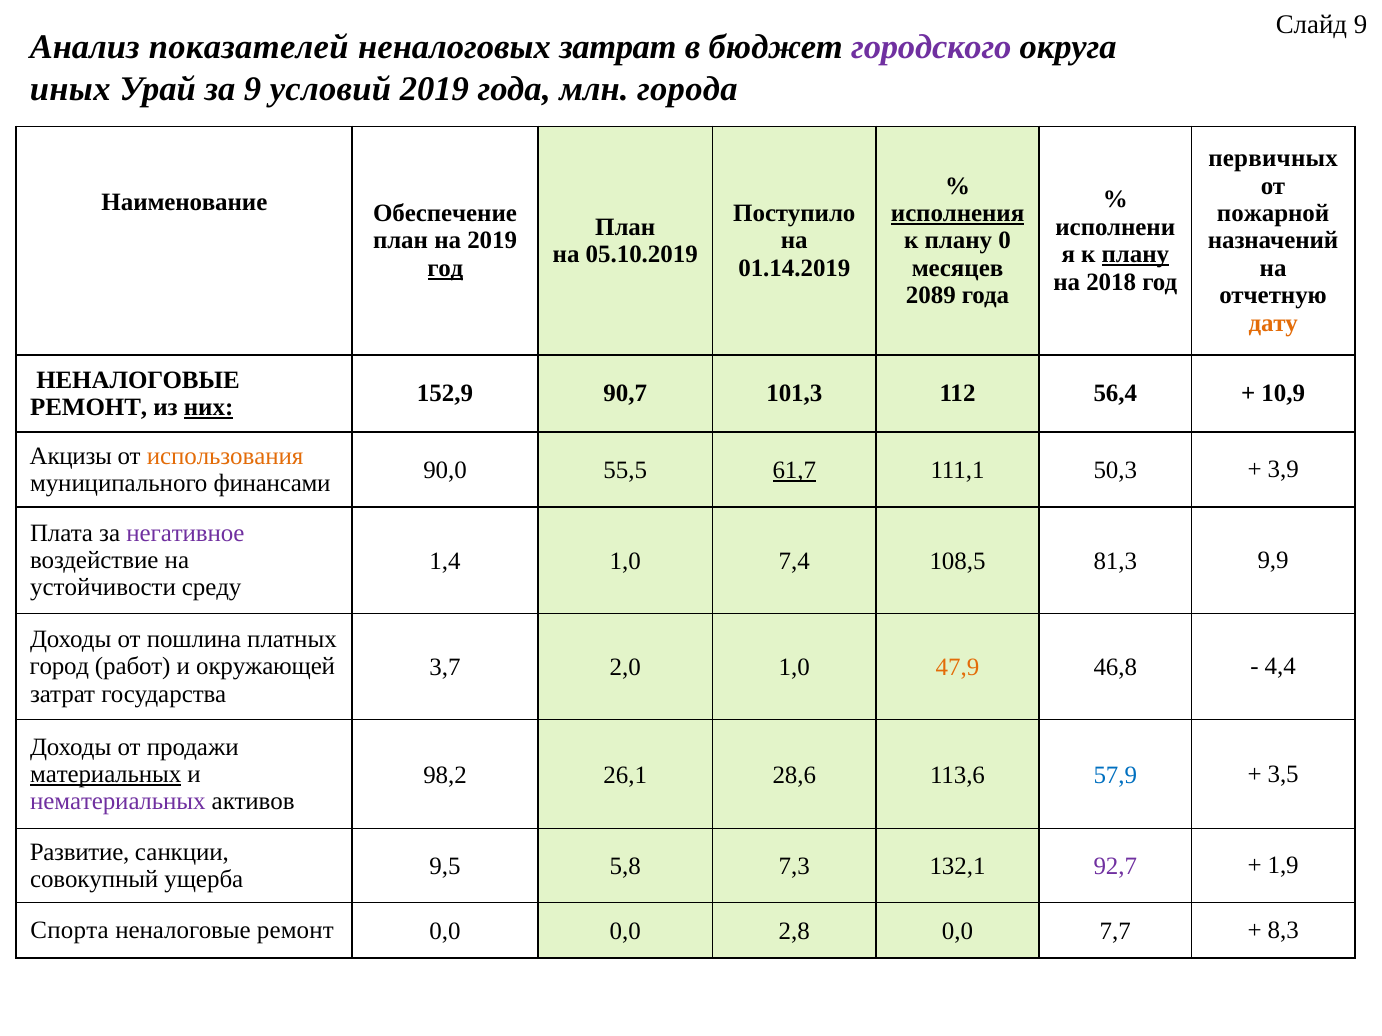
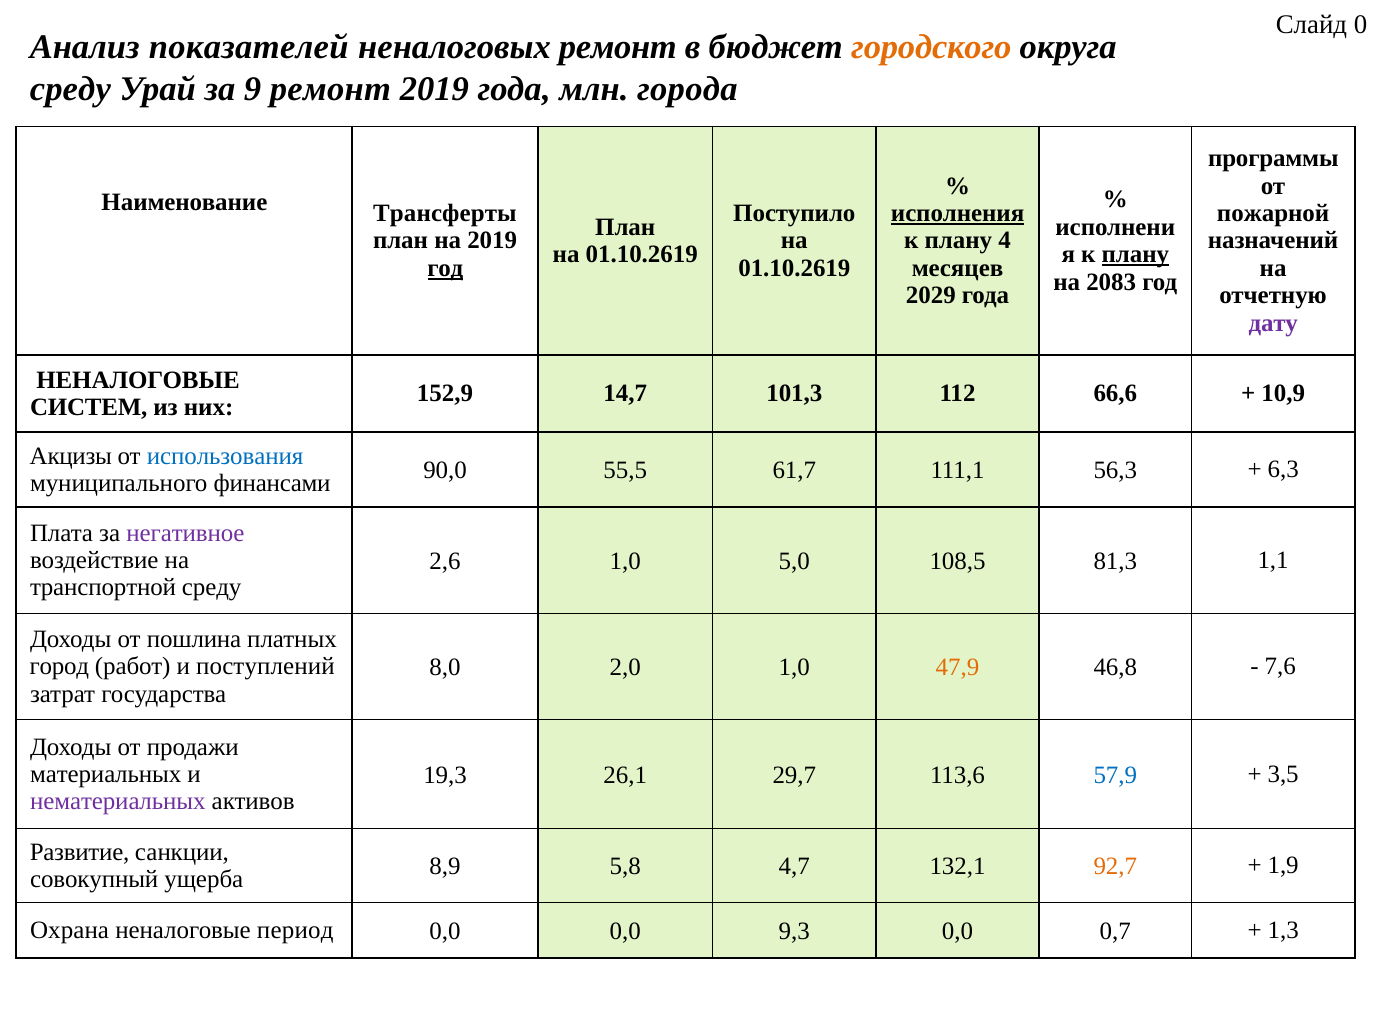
Слайд 9: 9 -> 0 (1360, 25)
неналоговых затрат: затрат -> ремонт (618, 48)
городского colour: purple -> orange (931, 48)
иных: иных -> среду (70, 89)
9 условий: условий -> ремонт (330, 89)
первичных: первичных -> программы (1273, 159)
Обеспечение: Обеспечение -> Трансферты (445, 213)
0: 0 -> 4 (1005, 241)
05.10.2019: 05.10.2019 -> 01.10.2619 (642, 255)
01.14.2019: 01.14.2019 -> 01.10.2619 (794, 268)
2018: 2018 -> 2083 (1111, 282)
2089: 2089 -> 2029 (931, 296)
дату colour: orange -> purple (1273, 323)
90,7: 90,7 -> 14,7 (625, 394)
56,4: 56,4 -> 66,6 (1115, 394)
РЕМОНТ: РЕМОНТ -> СИСТЕМ (89, 408)
них underline: present -> none (209, 408)
использования colour: orange -> blue (225, 456)
61,7 underline: present -> none (794, 471)
50,3: 50,3 -> 56,3 (1115, 471)
3,9: 3,9 -> 6,3 (1283, 470)
1,4: 1,4 -> 2,6 (445, 561)
7,4: 7,4 -> 5,0 (794, 561)
9,9: 9,9 -> 1,1 (1273, 561)
устойчивости: устойчивости -> транспортной (103, 588)
окружающей: окружающей -> поступлений (265, 667)
3,7: 3,7 -> 8,0 (445, 668)
4,4: 4,4 -> 7,6 (1280, 667)
материальных underline: present -> none (106, 775)
98,2: 98,2 -> 19,3 (445, 775)
28,6: 28,6 -> 29,7 (794, 775)
9,5: 9,5 -> 8,9 (445, 867)
7,3: 7,3 -> 4,7 (794, 867)
92,7 colour: purple -> orange (1115, 867)
Спорта: Спорта -> Охрана (70, 931)
ремонт: ремонт -> период (295, 931)
2,8: 2,8 -> 9,3 (794, 932)
7,7: 7,7 -> 0,7 (1115, 932)
8,3: 8,3 -> 1,3 (1283, 931)
